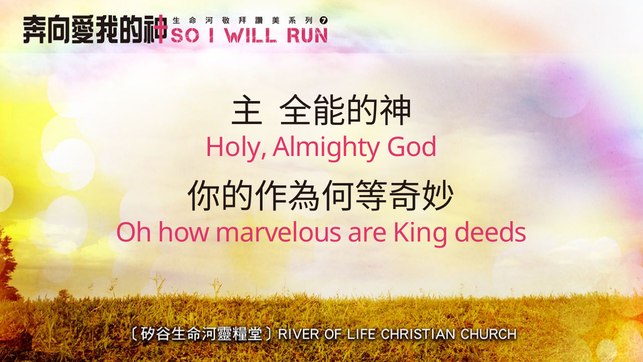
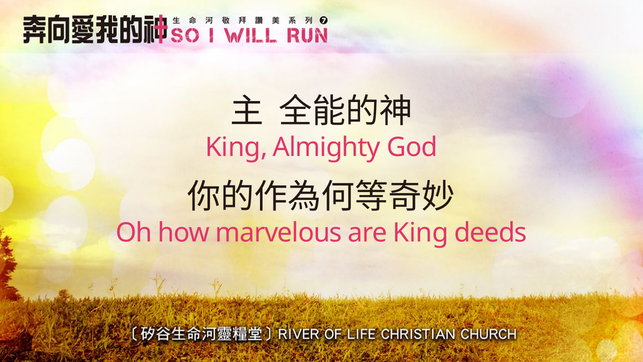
Holy: Holy -> King (236, 147)
